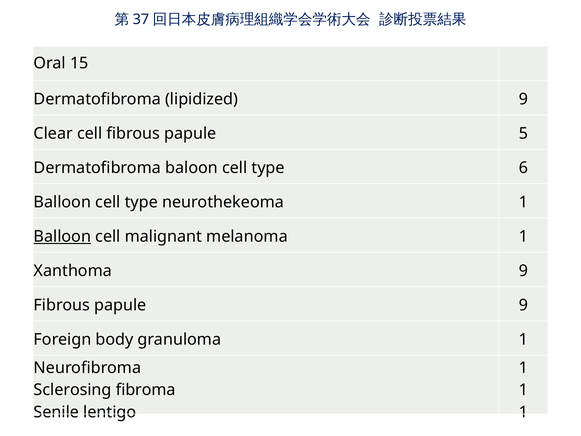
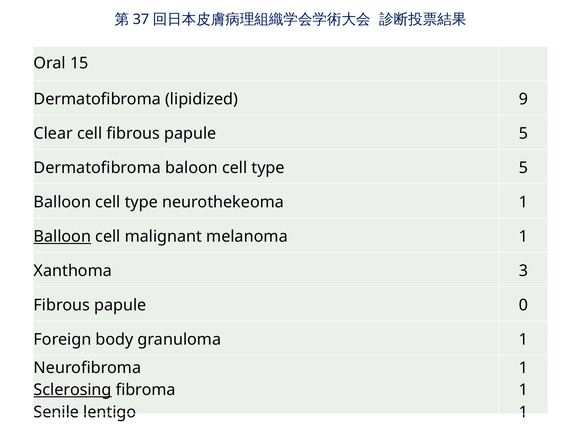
type 6: 6 -> 5 (523, 168)
Xanthoma 9: 9 -> 3 (523, 271)
papule 9: 9 -> 0 (523, 305)
Sclerosing underline: none -> present (73, 390)
